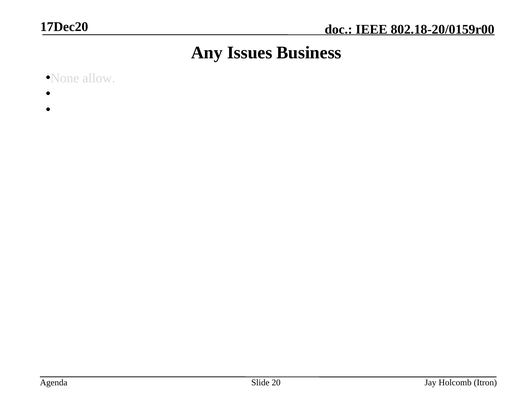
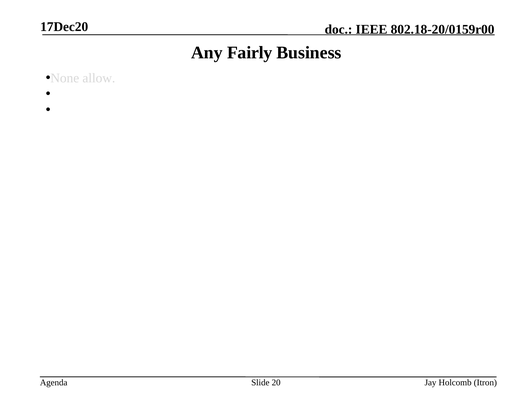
Issues: Issues -> Fairly (250, 53)
